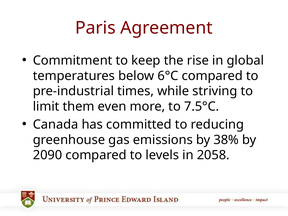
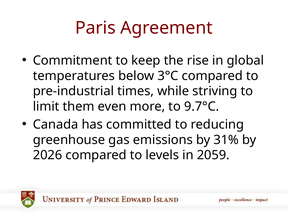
6°C: 6°C -> 3°C (168, 76)
7.5°C: 7.5°C -> 9.7°C (202, 107)
38%: 38% -> 31% (226, 140)
2090: 2090 -> 2026 (48, 155)
2058: 2058 -> 2059 (213, 155)
